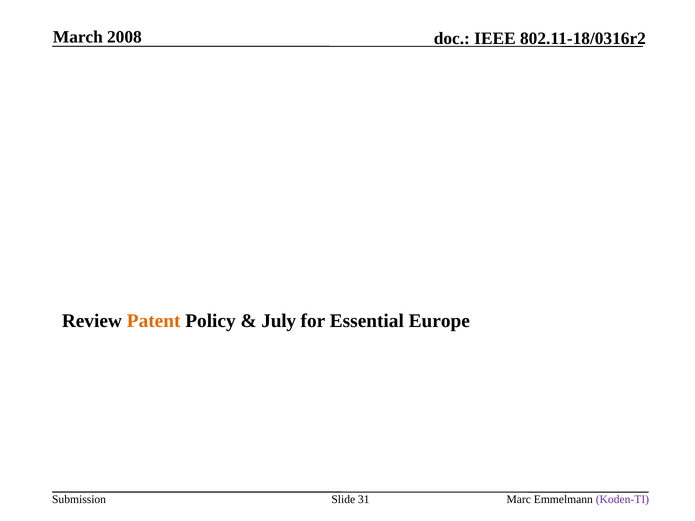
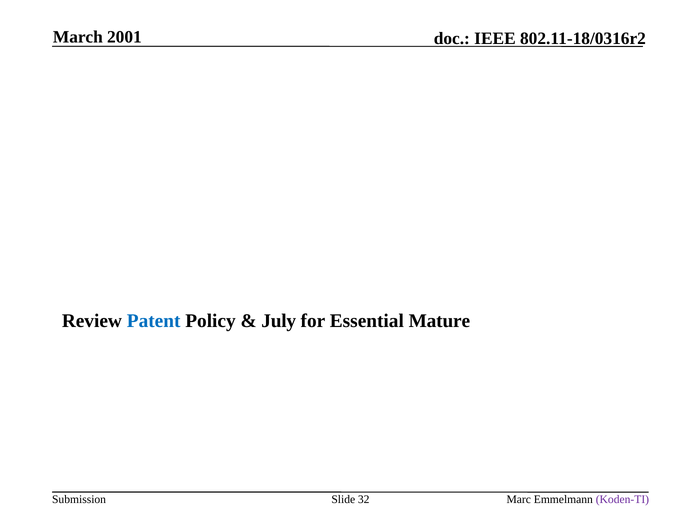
2008: 2008 -> 2001 (124, 37)
Patent colour: orange -> blue (154, 321)
Europe: Europe -> Mature (439, 321)
31: 31 -> 32 (364, 500)
